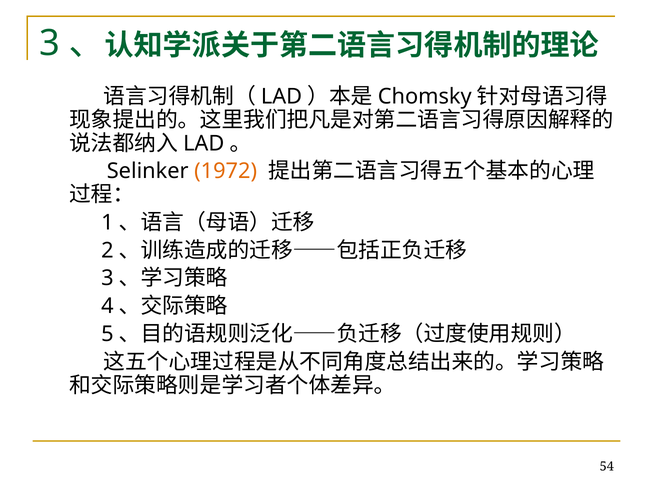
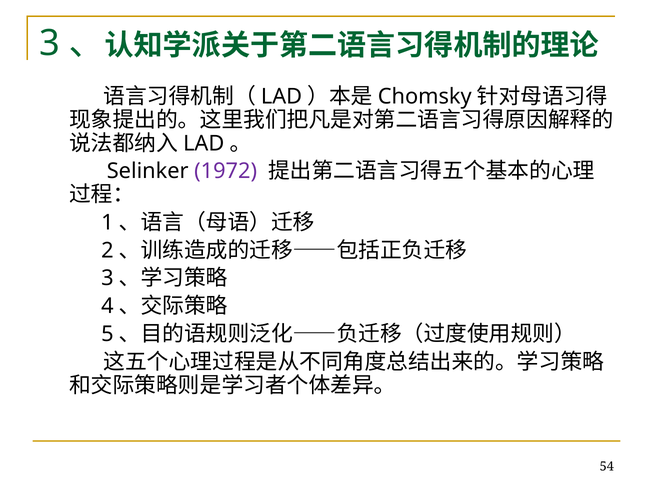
1972 colour: orange -> purple (226, 171)
